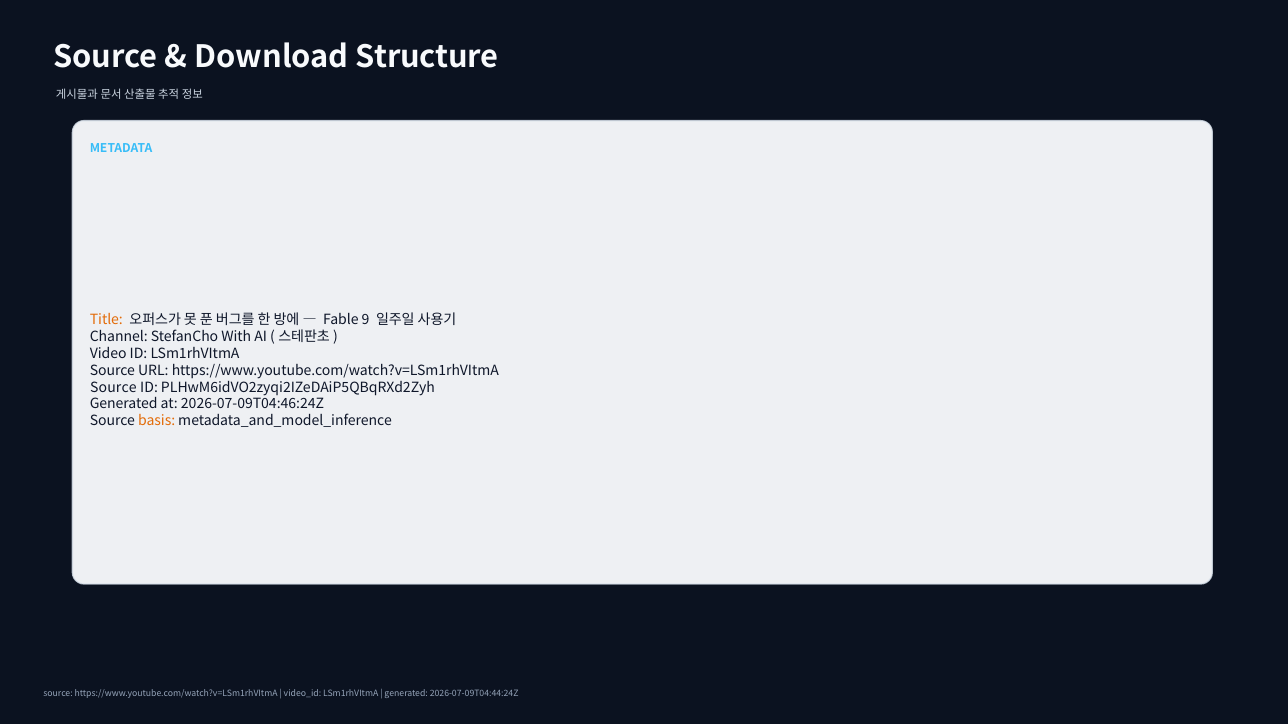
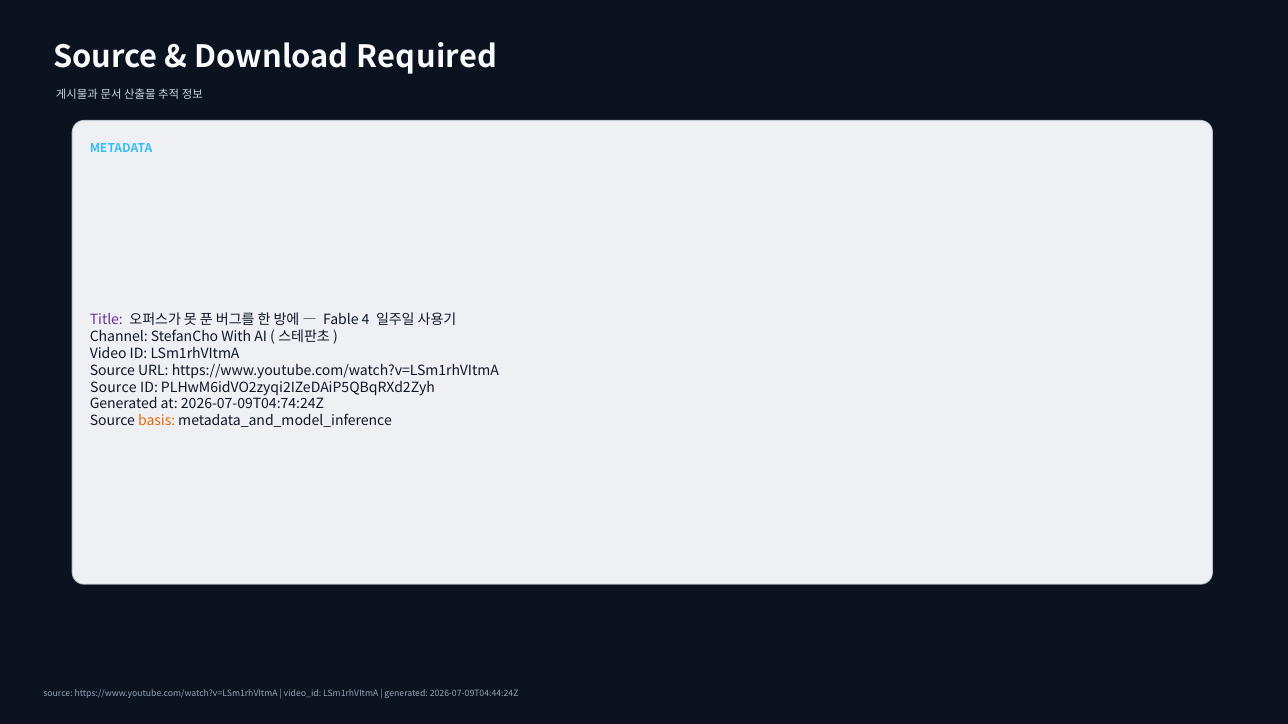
Structure: Structure -> Required (427, 58)
Title colour: orange -> purple (106, 320)
9: 9 -> 4 (366, 320)
2026-07-09T04:46:24Z: 2026-07-09T04:46:24Z -> 2026-07-09T04:74:24Z (253, 404)
